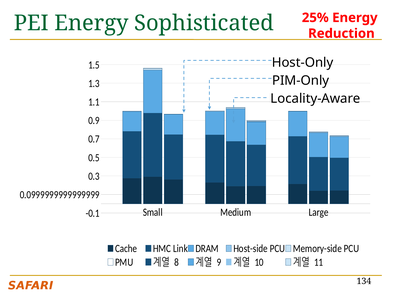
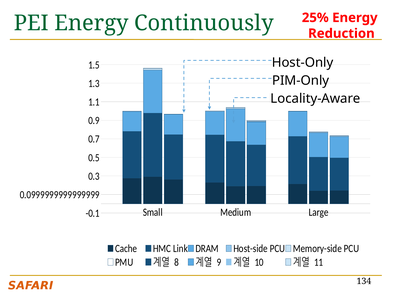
Sophisticated: Sophisticated -> Continuously (204, 23)
